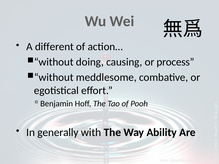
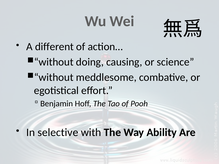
process: process -> science (175, 62)
generally: generally -> selective (58, 132)
